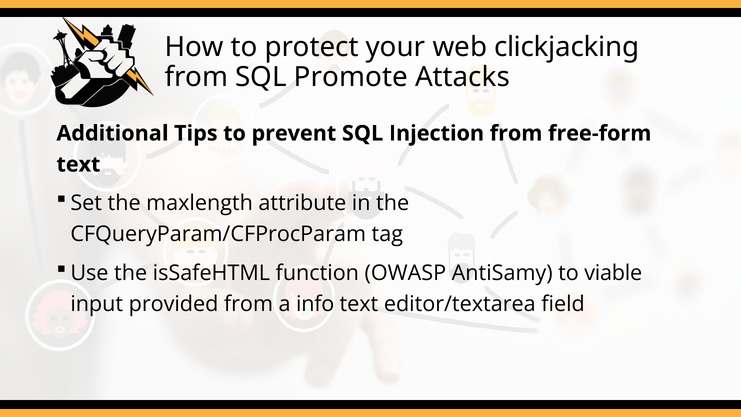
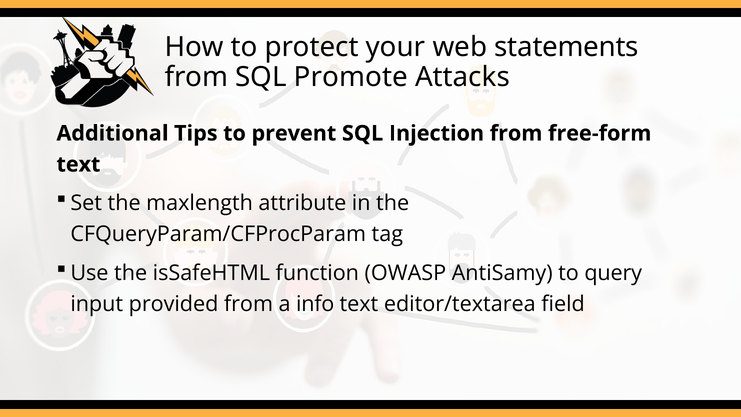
clickjacking: clickjacking -> statements (567, 47)
viable: viable -> query (613, 273)
